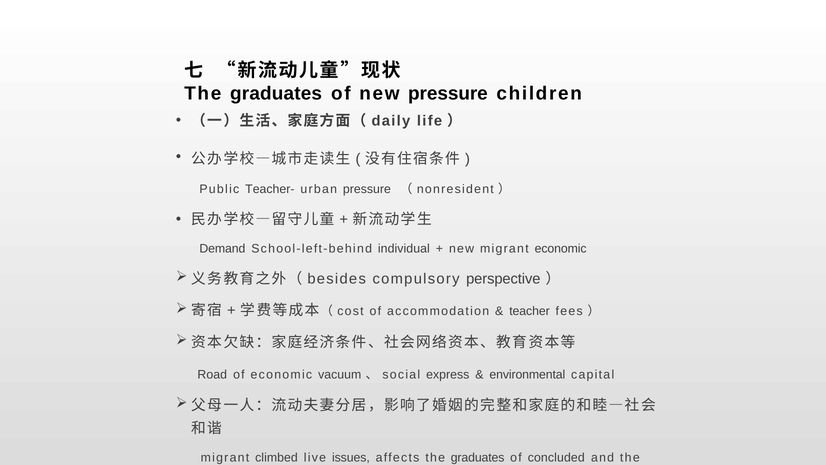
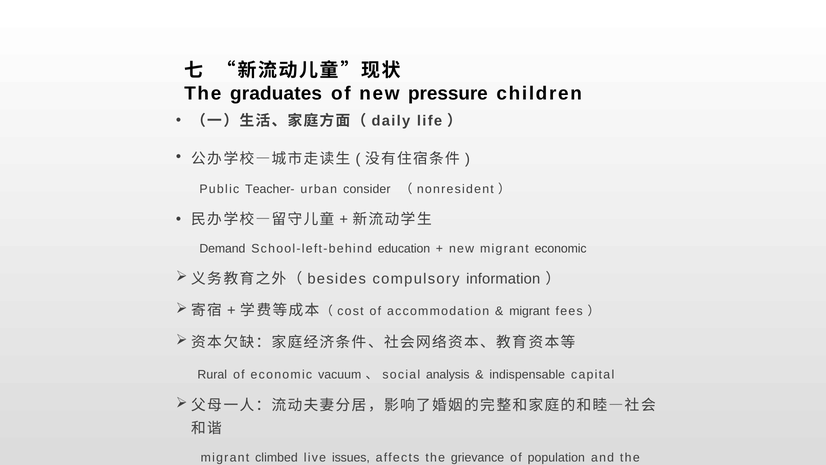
urban pressure: pressure -> consider (367, 189)
School-left-behind individual: individual -> education (404, 248)
perspective: perspective -> information (503, 279)
teacher: teacher -> migrant (530, 311)
Road: Road -> Rural (212, 374)
express: express -> analysis (448, 374)
environmental: environmental -> indispensable (527, 374)
affects the graduates: graduates -> grievance (478, 457)
concluded: concluded -> population (556, 457)
